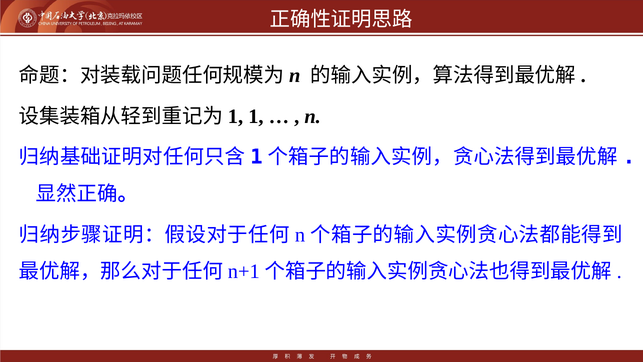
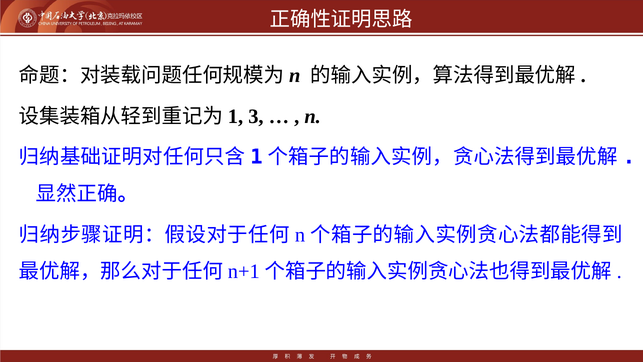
1: 1 -> 3 (256, 116)
